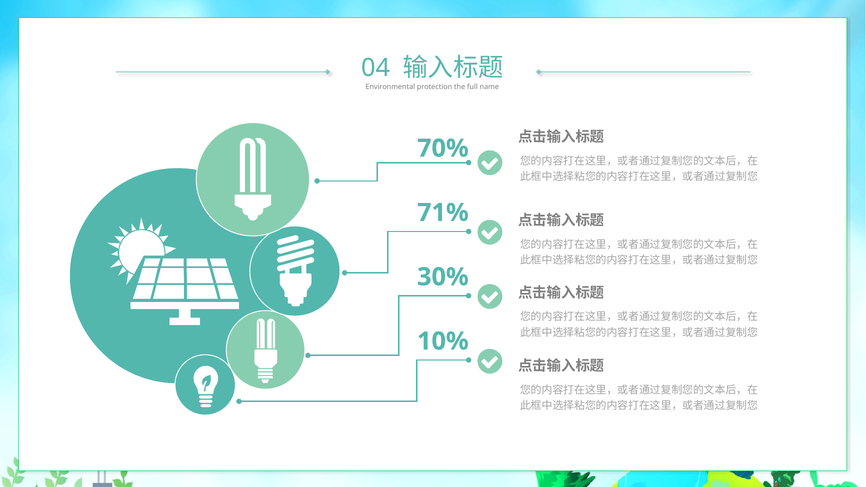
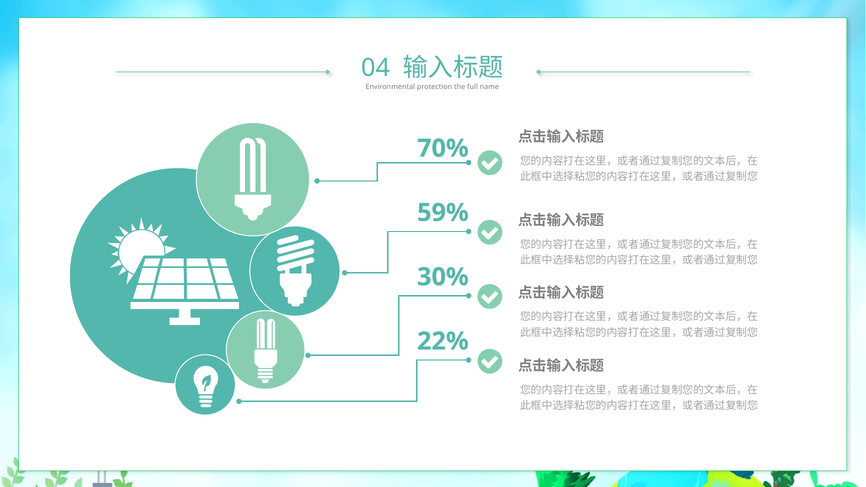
71%: 71% -> 59% (443, 213)
10%: 10% -> 22% (443, 341)
